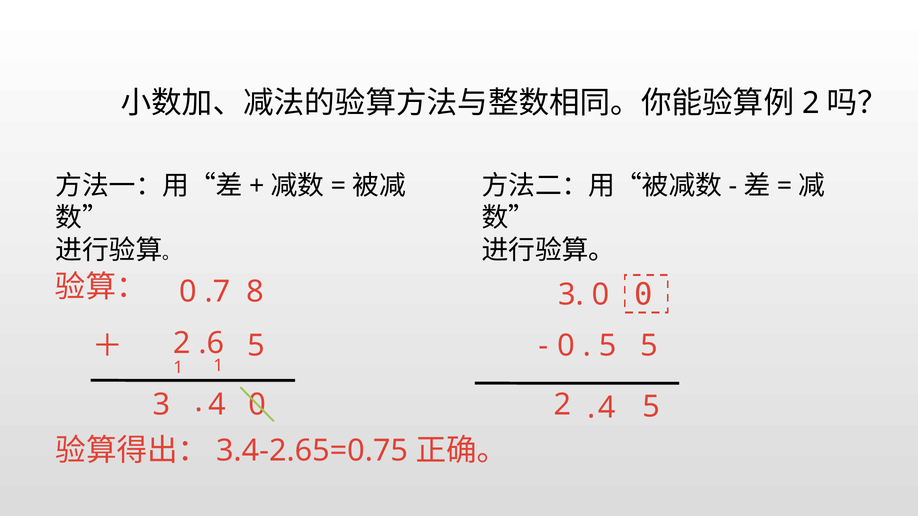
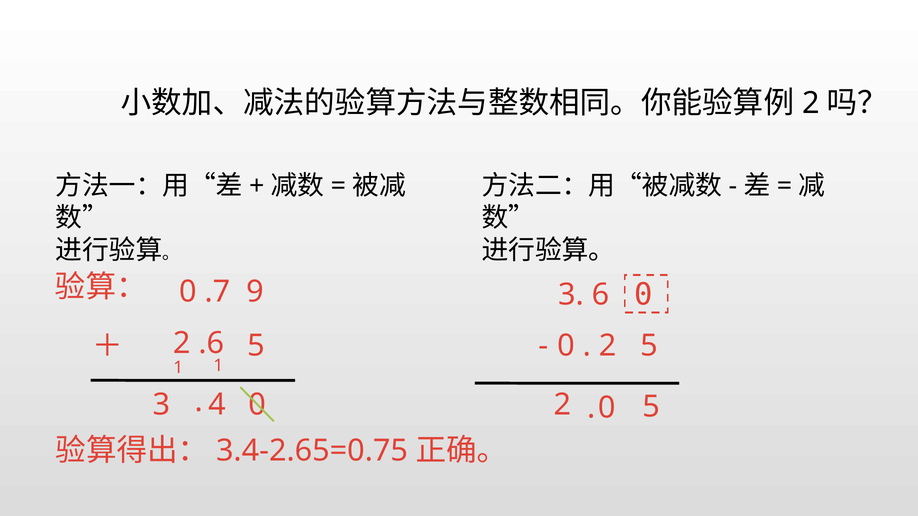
8: 8 -> 9 (255, 292)
3 0: 0 -> 6 (600, 295)
5: 5 -> 2 (608, 346)
2 4: 4 -> 0 (607, 408)
